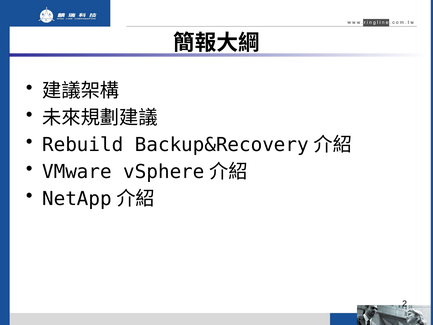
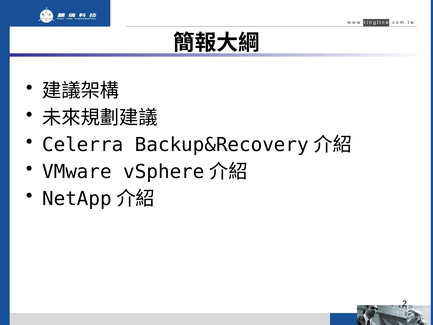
Rebuild: Rebuild -> Celerra (83, 145)
